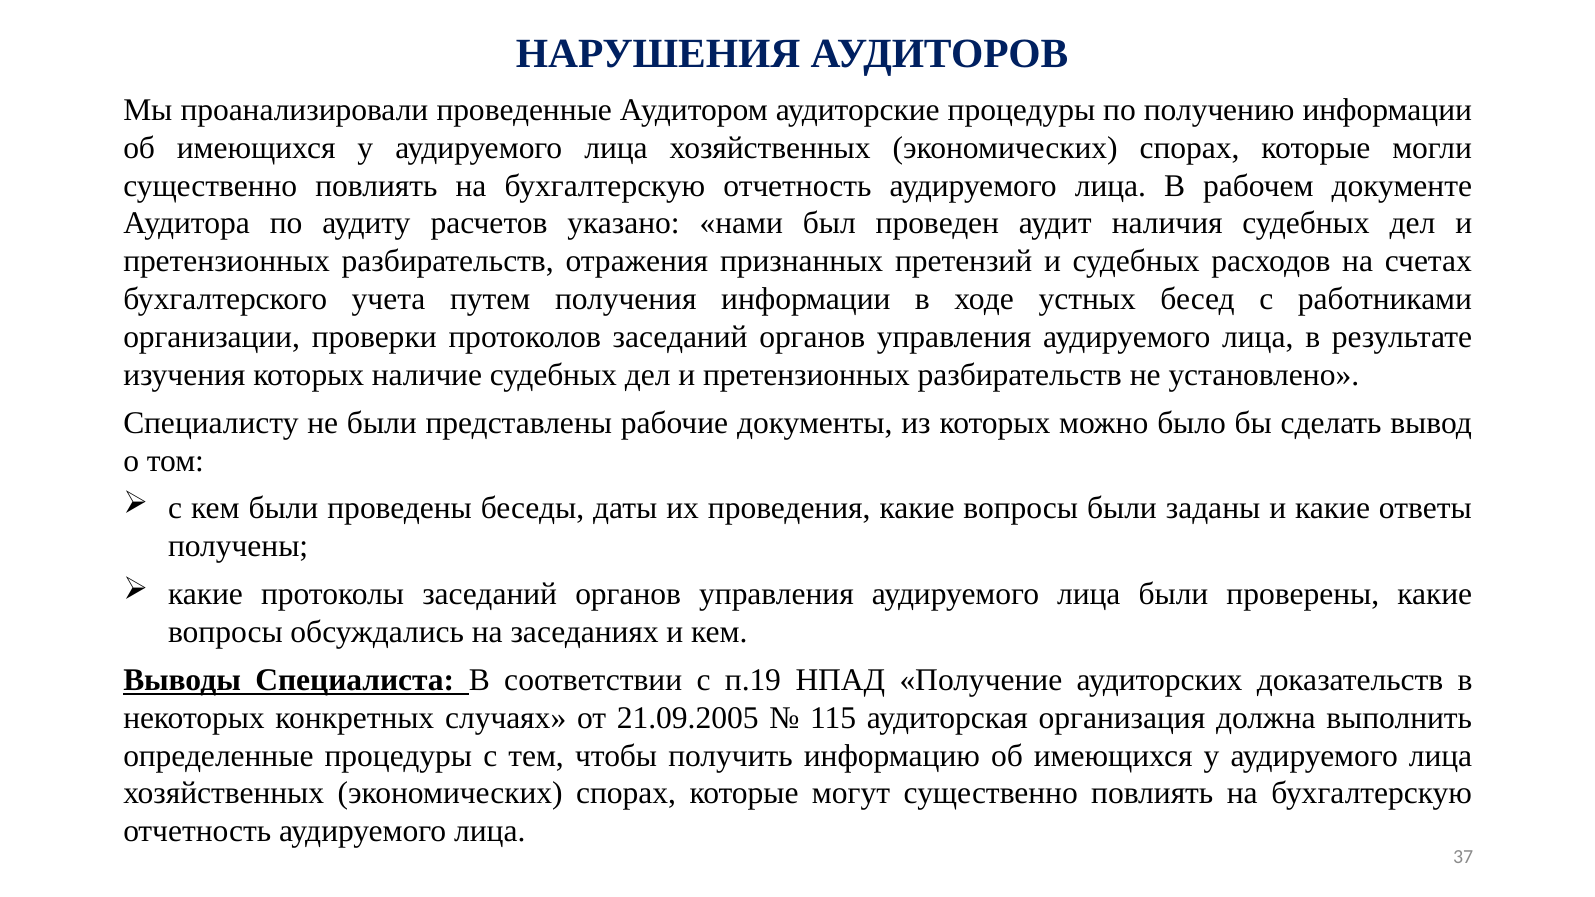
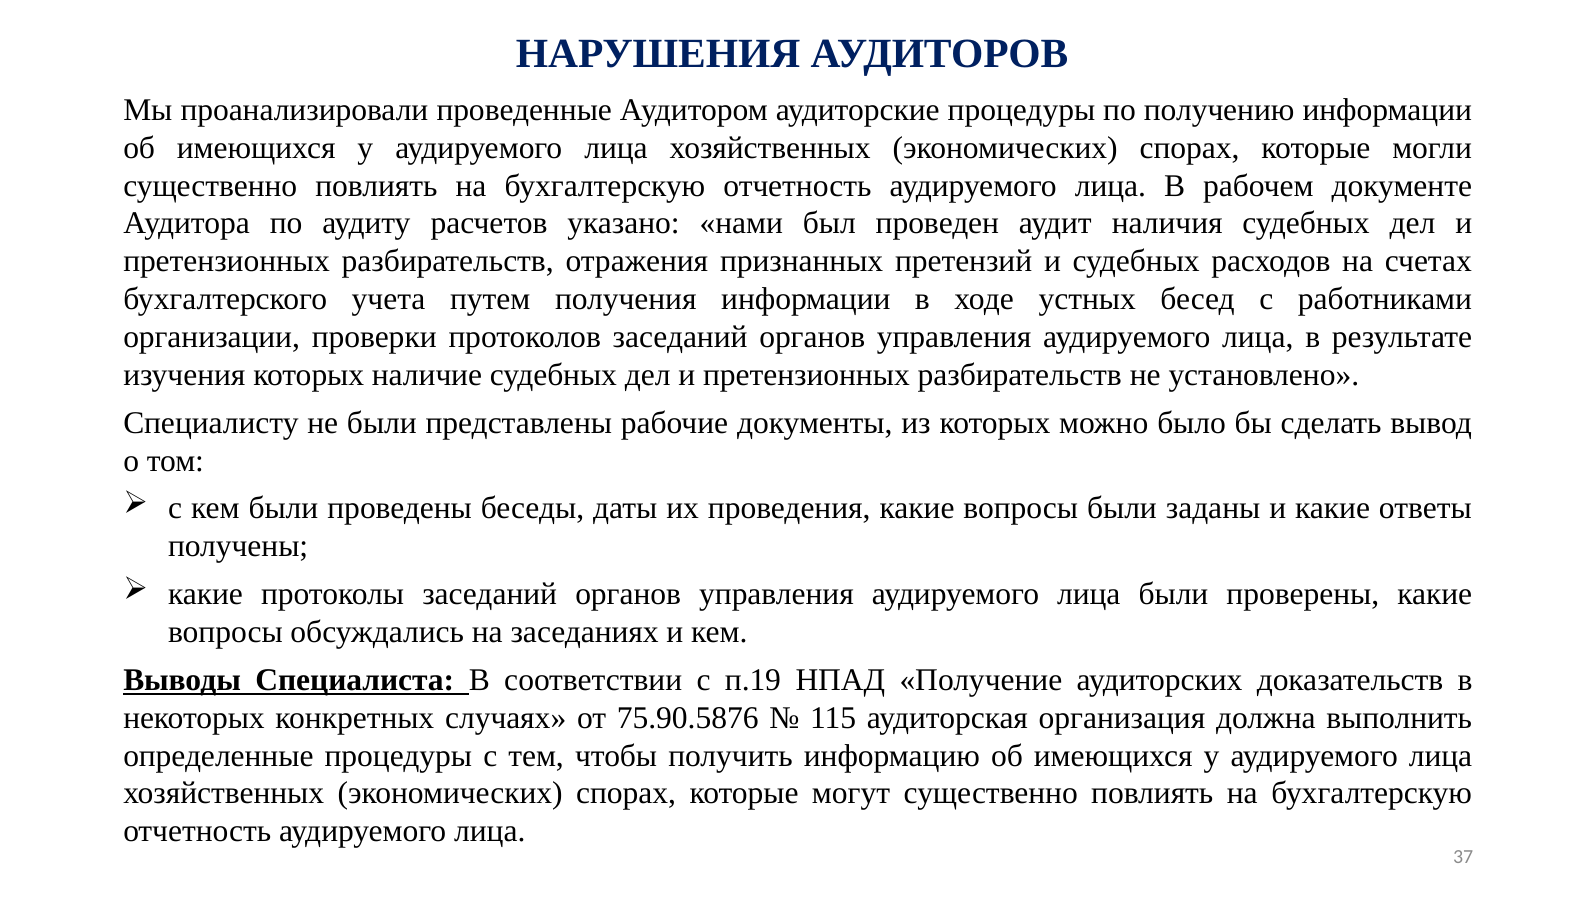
21.09.2005: 21.09.2005 -> 75.90.5876 (688, 718)
